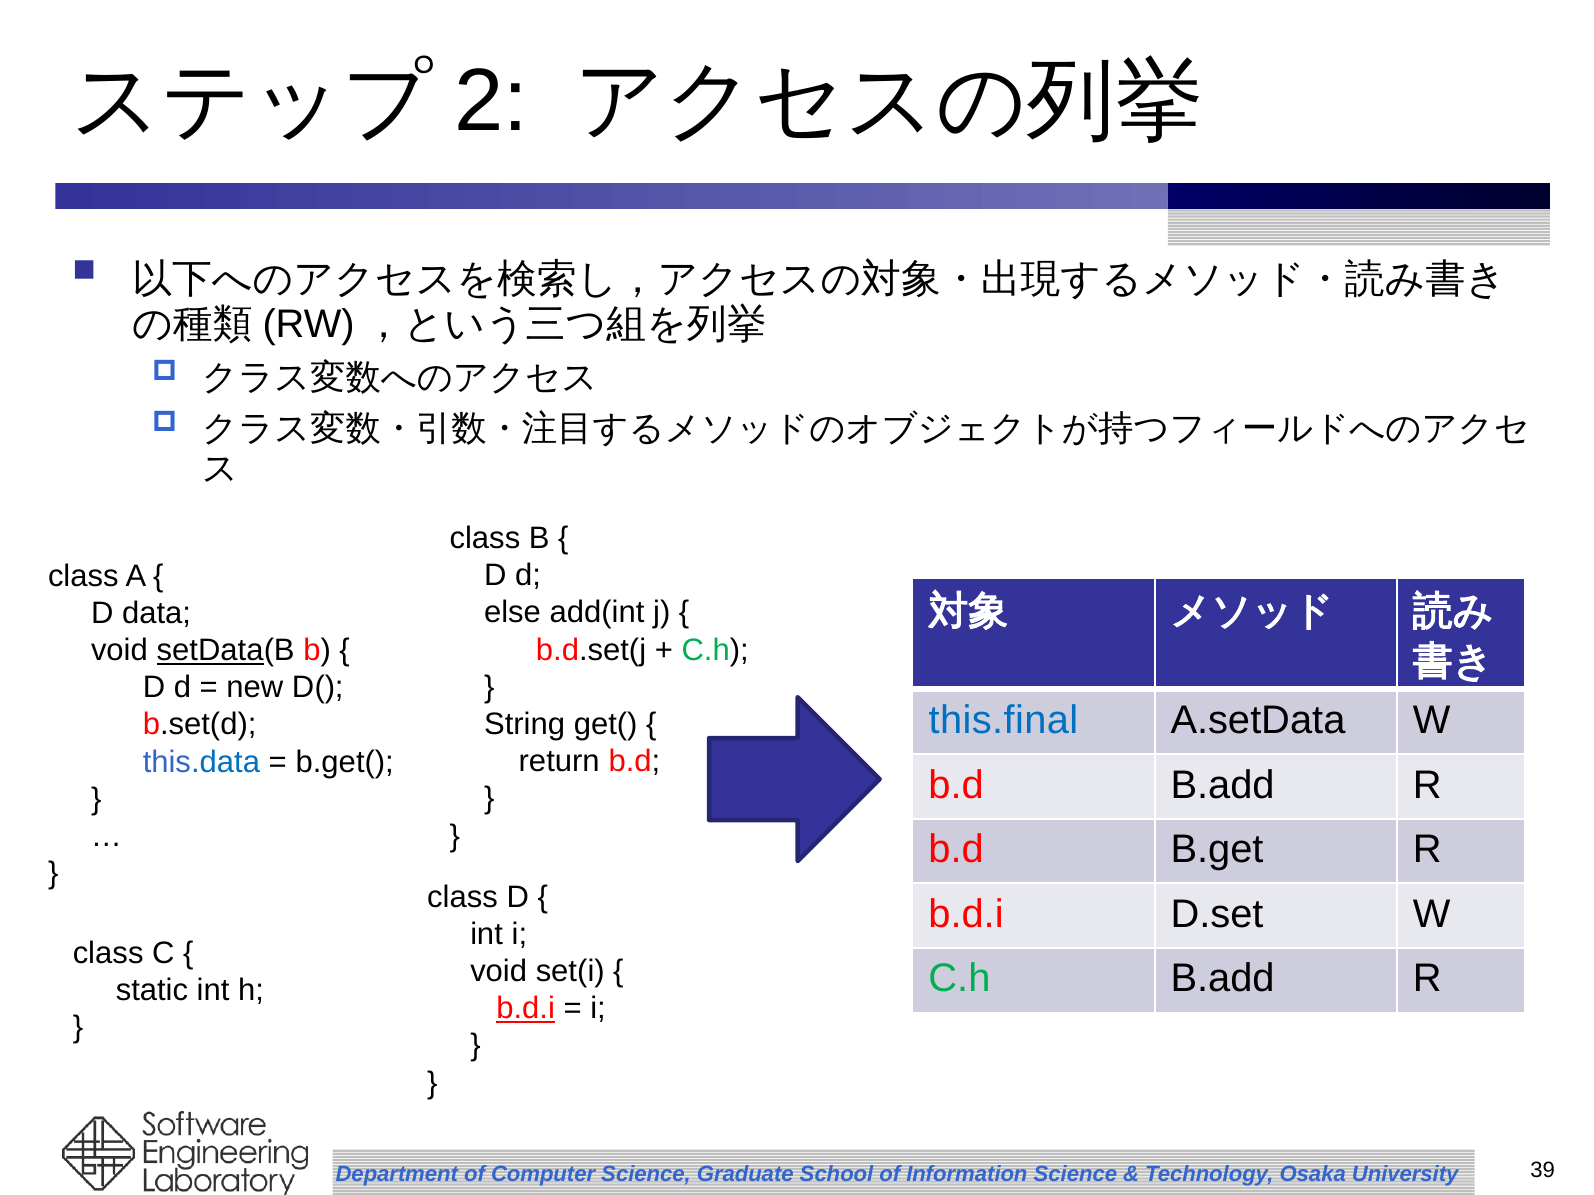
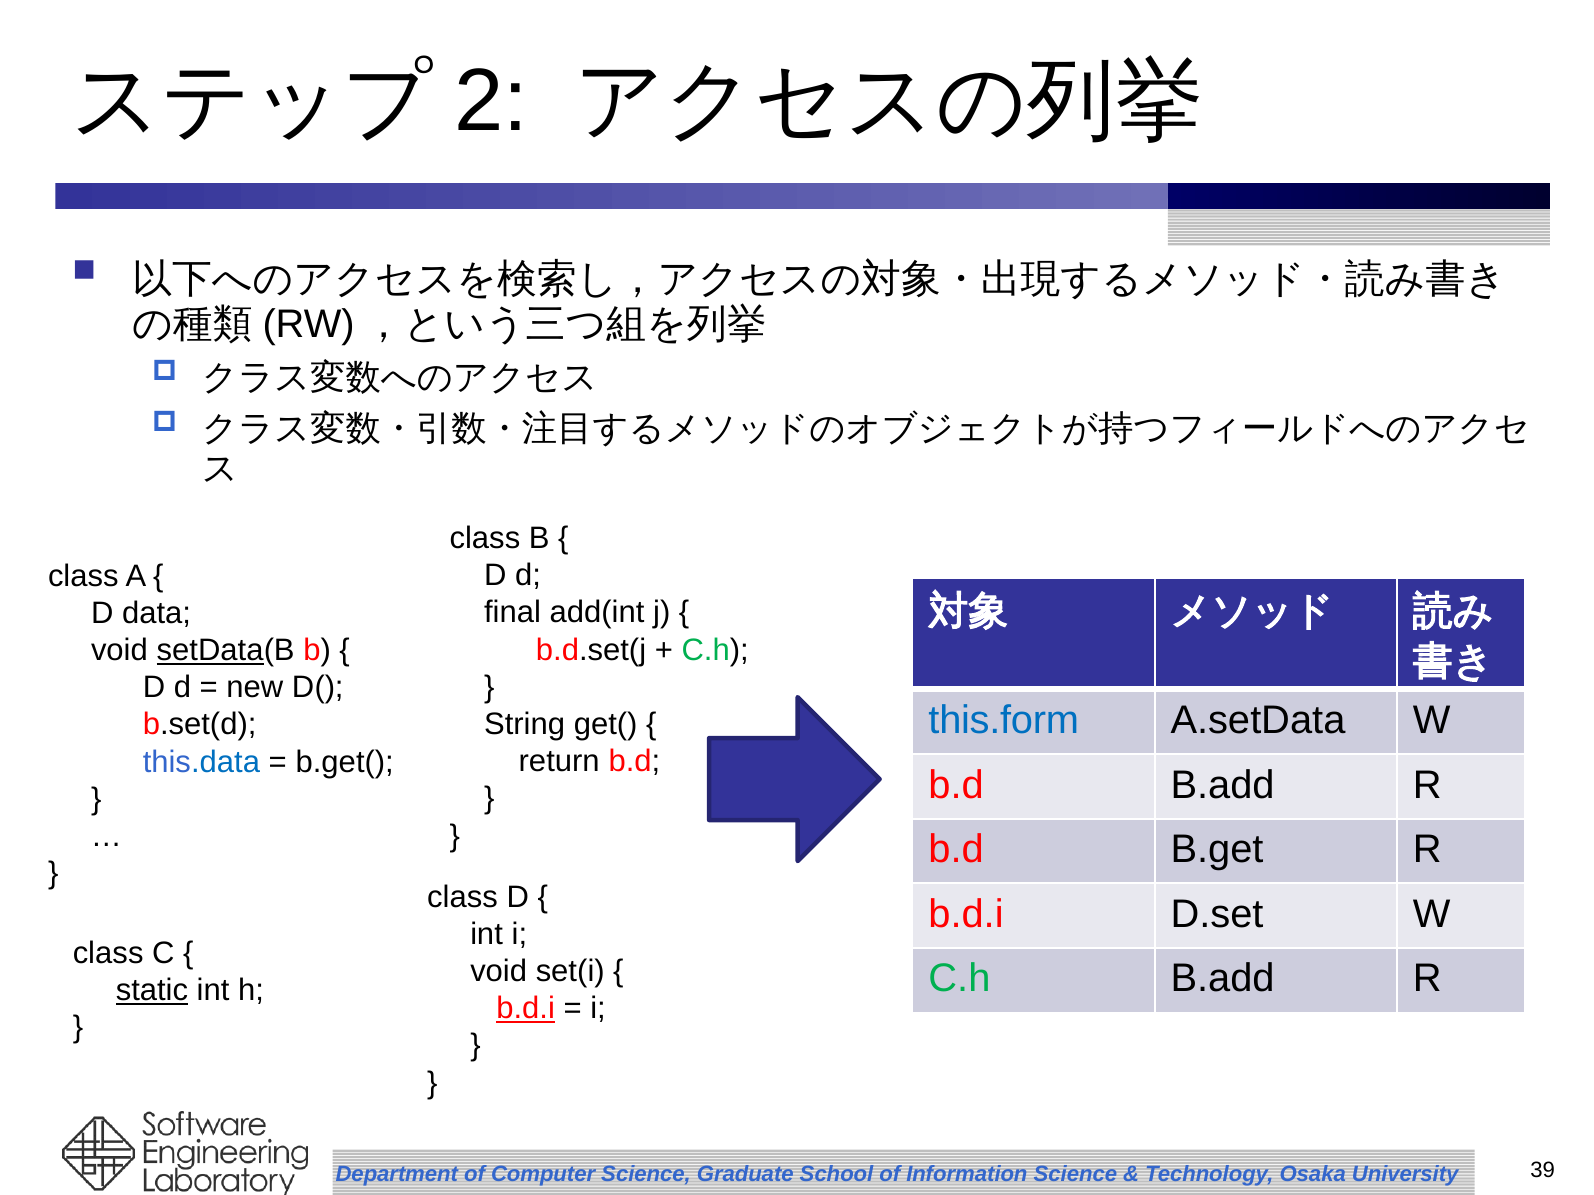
else: else -> final (513, 613)
this.final: this.final -> this.form (1004, 721)
static underline: none -> present (152, 991)
